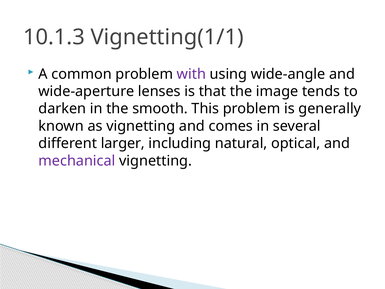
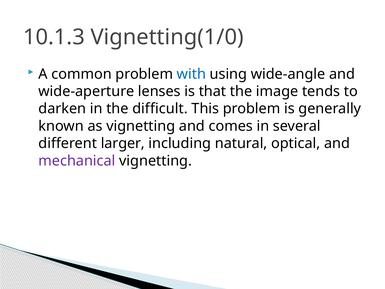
Vignetting(1/1: Vignetting(1/1 -> Vignetting(1/0 (167, 37)
with colour: purple -> blue (191, 74)
smooth: smooth -> difficult (160, 109)
